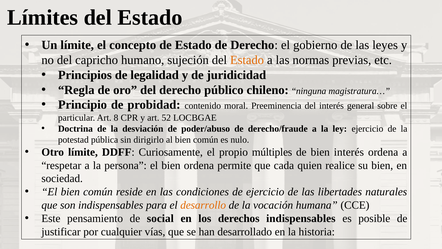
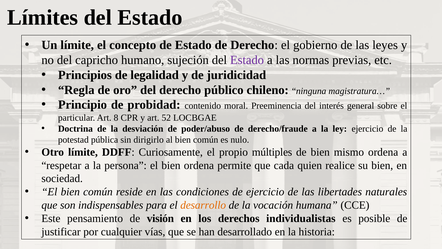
Estado colour: orange -> purple (247, 60)
bien interés: interés -> mismo (349, 152)
social: social -> visión (160, 218)
derechos indispensables: indispensables -> individualistas (301, 218)
